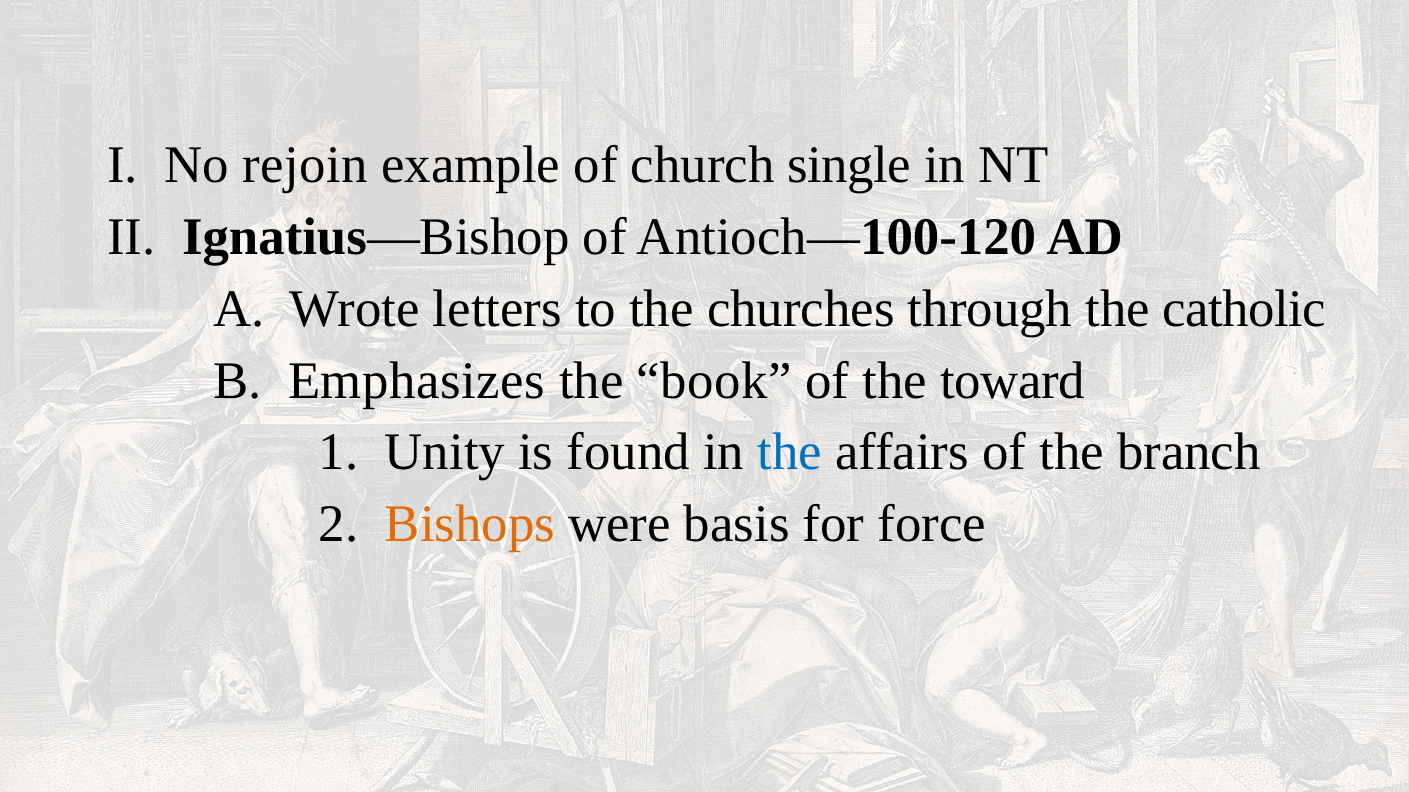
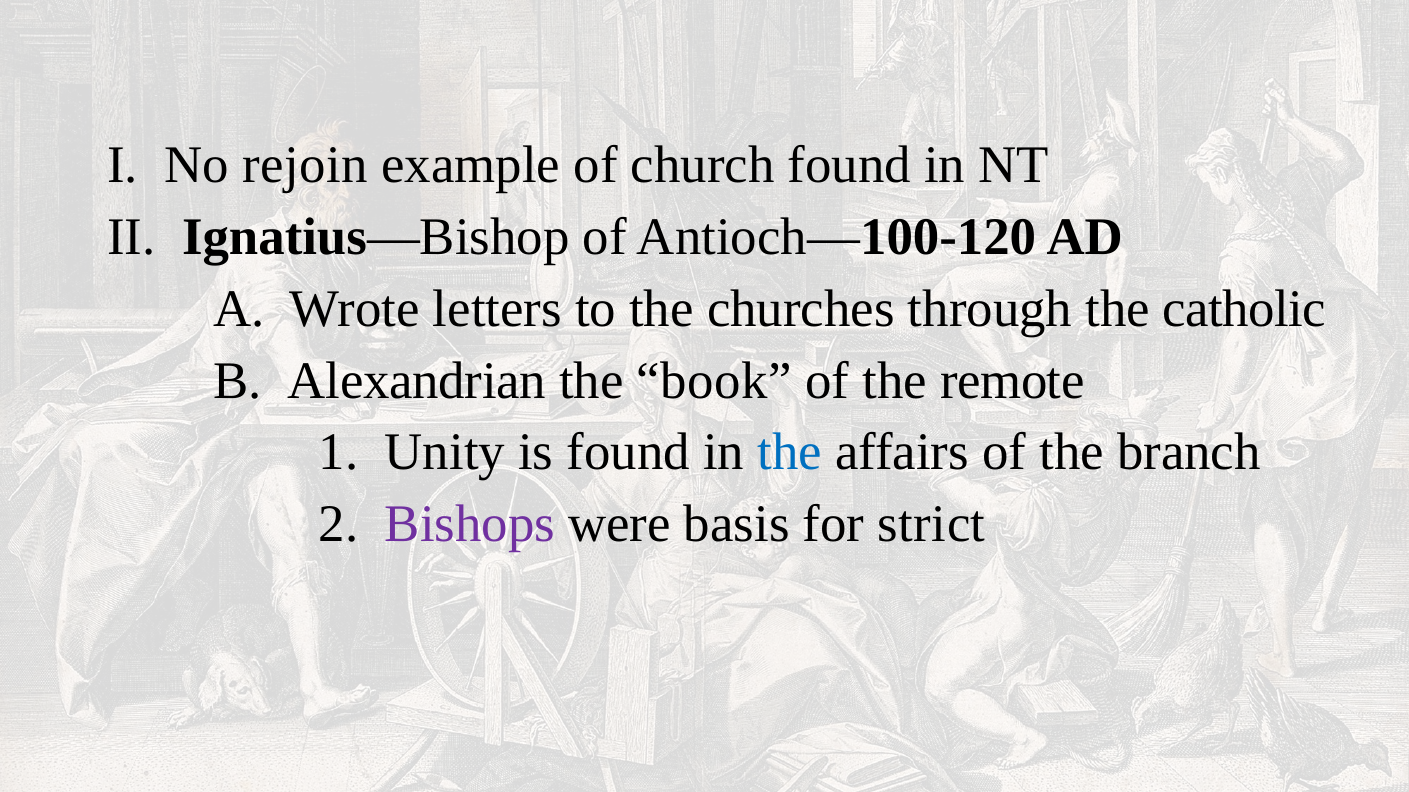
church single: single -> found (849, 166)
Emphasizes: Emphasizes -> Alexandrian (417, 381)
toward: toward -> remote (1012, 381)
Bishops colour: orange -> purple (470, 524)
force: force -> strict (932, 524)
